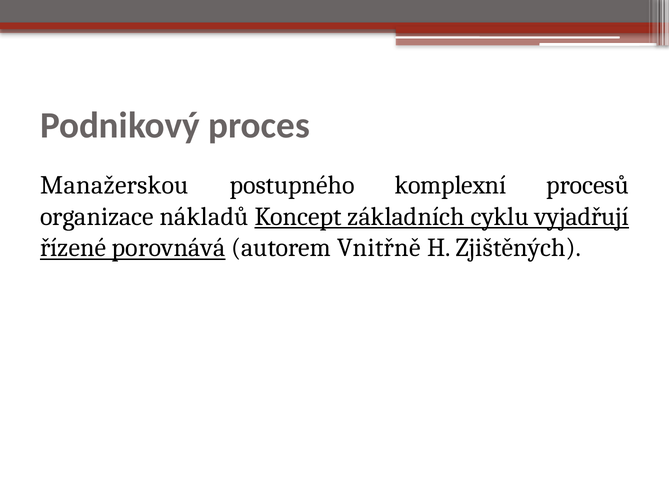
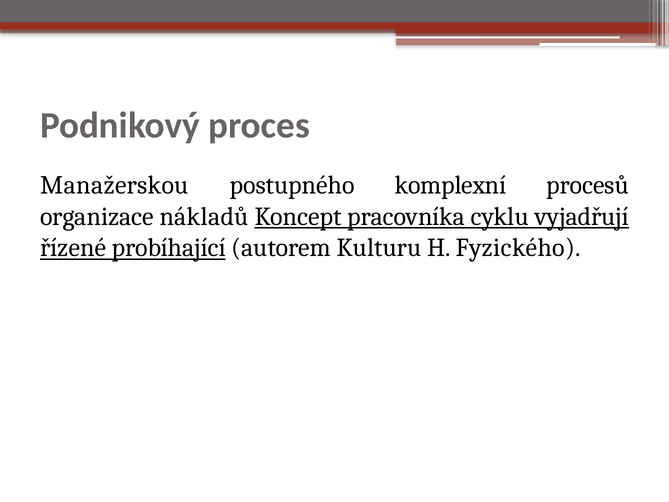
základních: základních -> pracovníka (406, 217)
porovnává: porovnává -> probíhající (169, 248)
Vnitřně: Vnitřně -> Kulturu (379, 248)
Zjištěných: Zjištěných -> Fyzického (518, 248)
